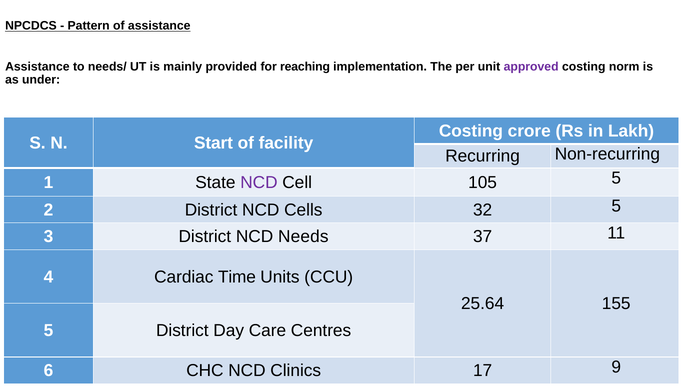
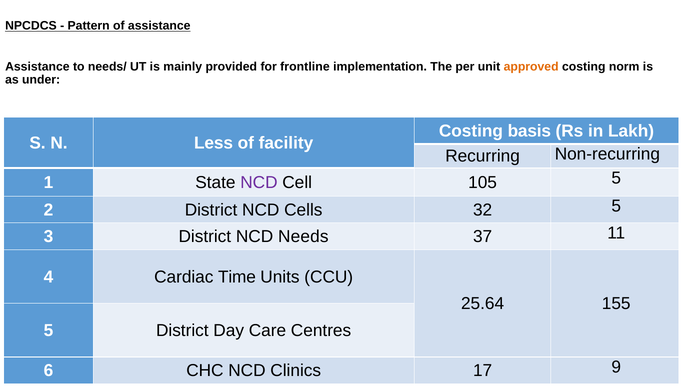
reaching: reaching -> frontline (305, 67)
approved colour: purple -> orange (531, 67)
crore: crore -> basis (529, 131)
Start: Start -> Less (214, 143)
